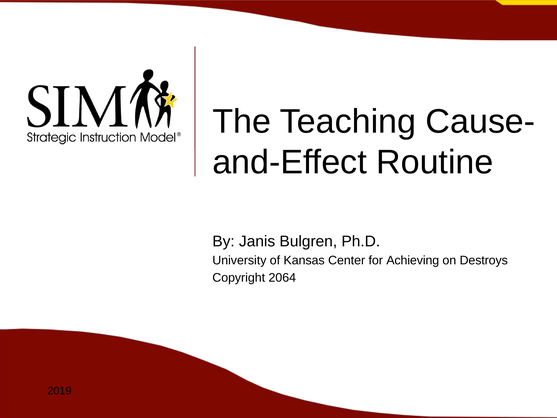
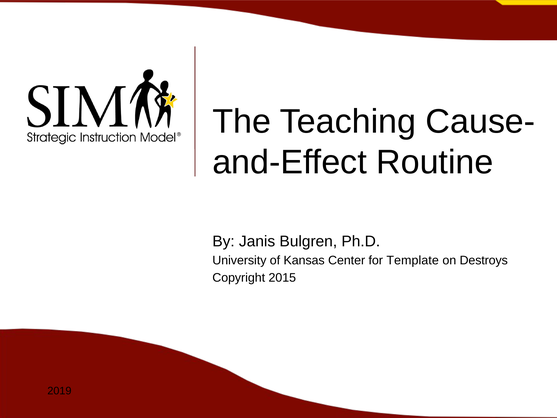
Achieving: Achieving -> Template (413, 260)
2064: 2064 -> 2015 (282, 278)
